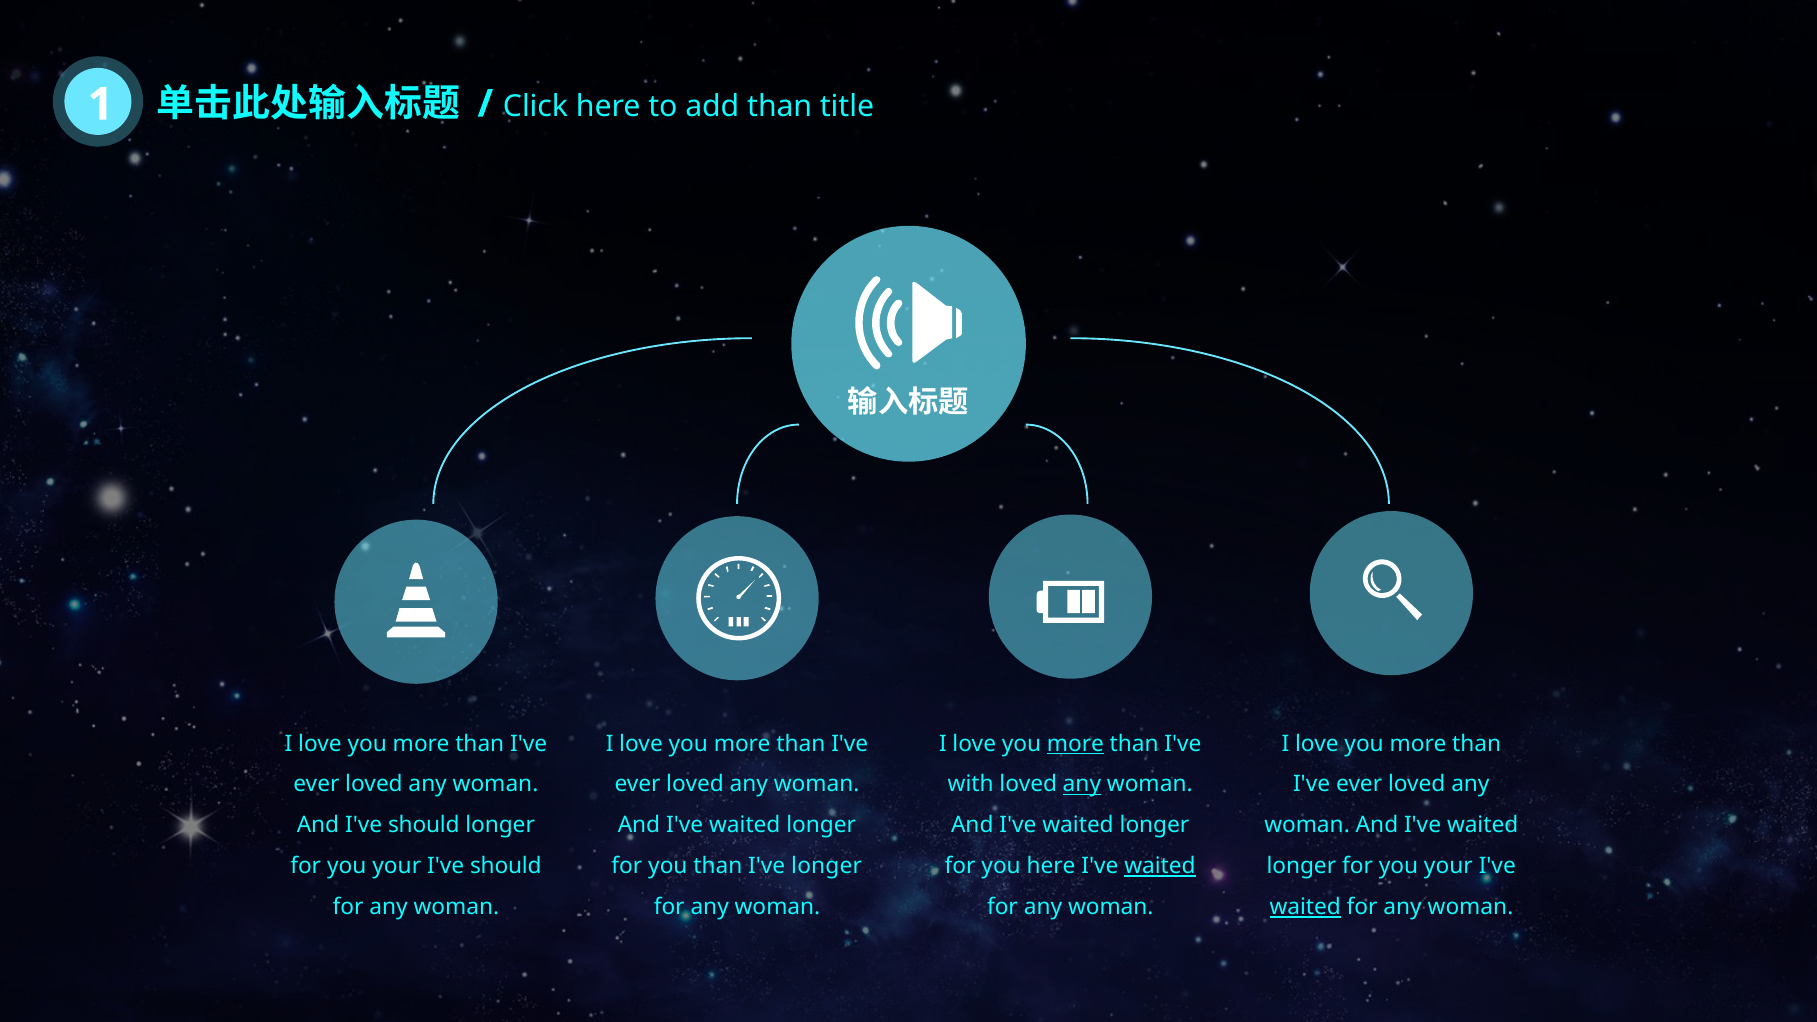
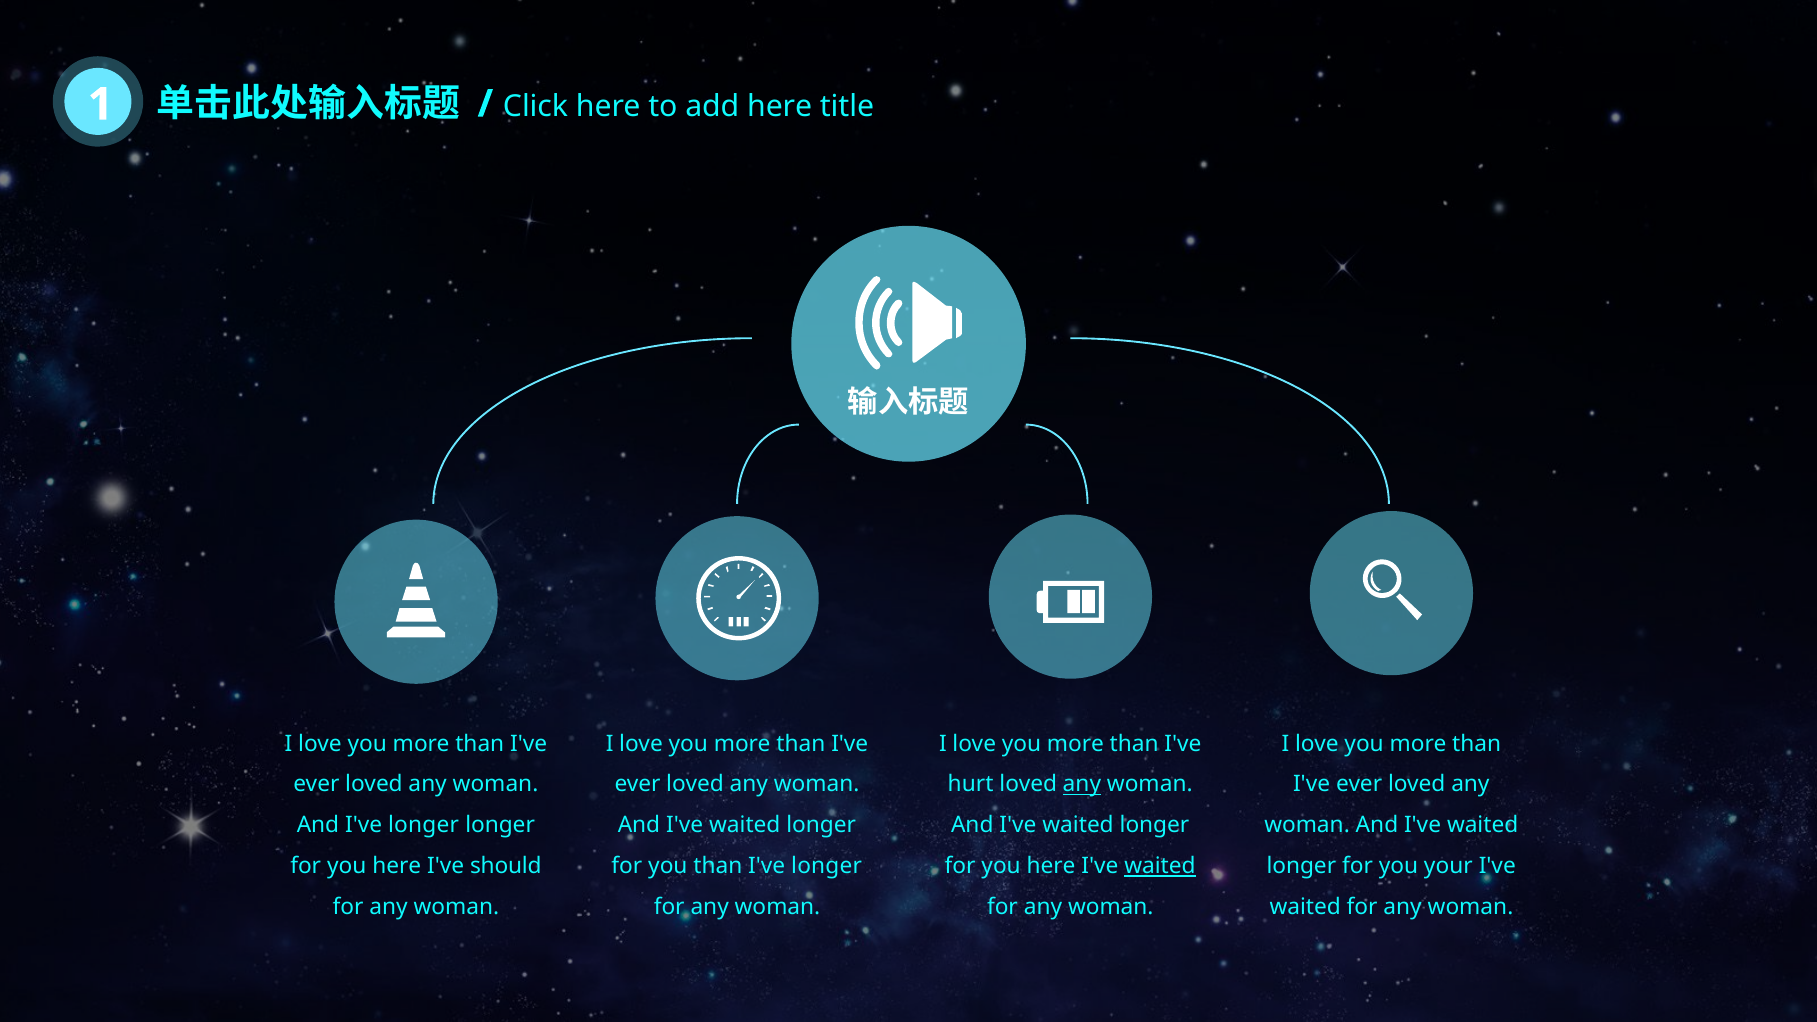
add than: than -> here (780, 106)
more underline: present -> none (1075, 744)
with: with -> hurt (971, 785)
And I've should: should -> longer (424, 825)
your: your -> here (397, 866)
waited underline: present -> none (1305, 907)
